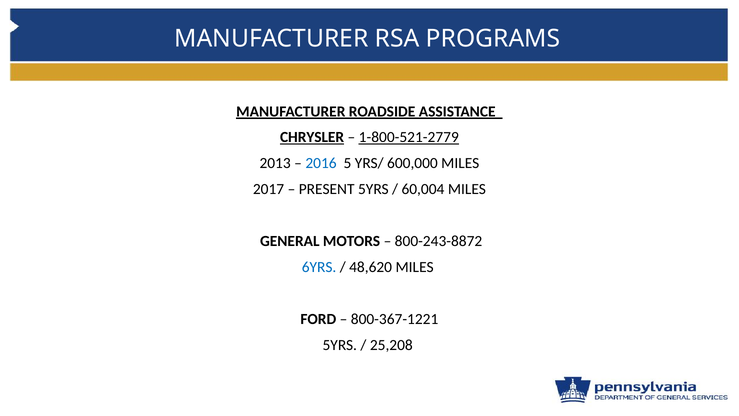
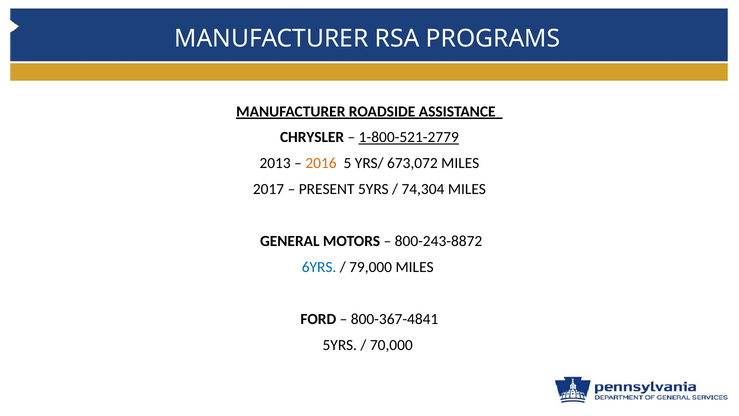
CHRYSLER underline: present -> none (312, 137)
2016 colour: blue -> orange (321, 163)
600,000: 600,000 -> 673,072 (412, 163)
60,004: 60,004 -> 74,304 (423, 189)
48,620: 48,620 -> 79,000 (371, 267)
800-367-1221: 800-367-1221 -> 800-367-4841 (395, 319)
25,208: 25,208 -> 70,000 (391, 345)
